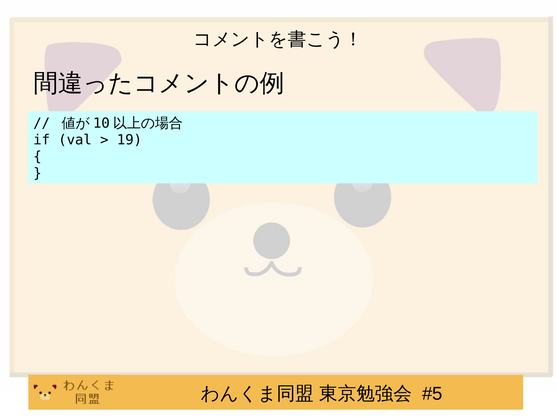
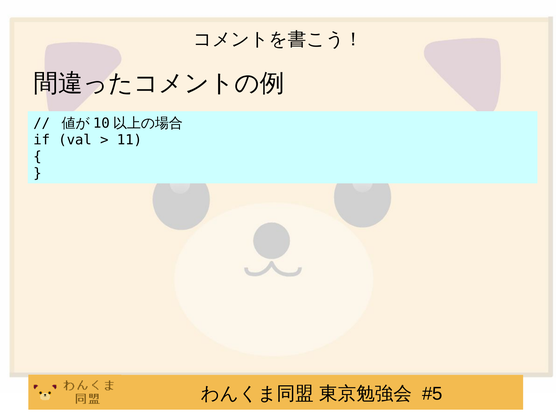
19: 19 -> 11 (129, 140)
